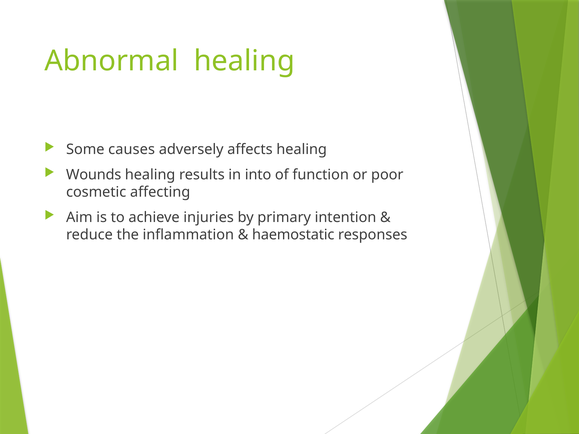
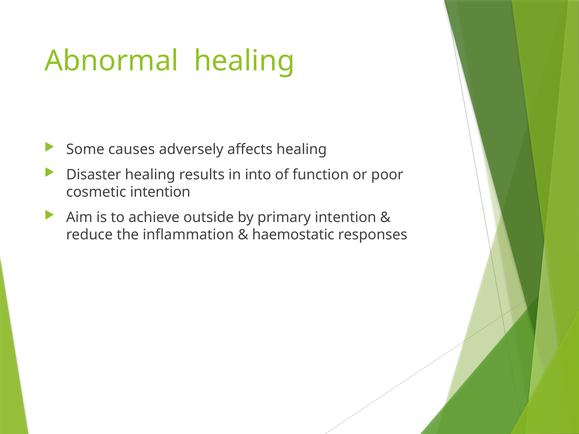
Wounds: Wounds -> Disaster (94, 175)
cosmetic affecting: affecting -> intention (160, 192)
injuries: injuries -> outside (209, 218)
